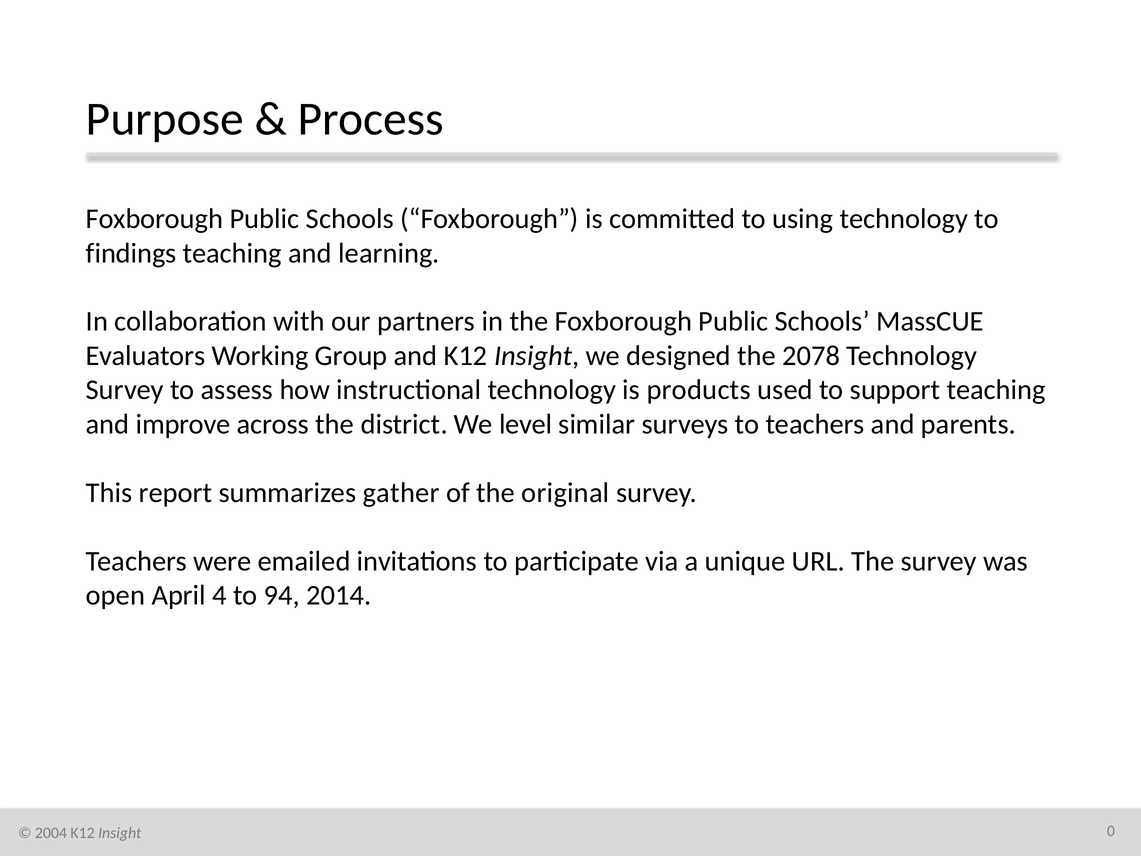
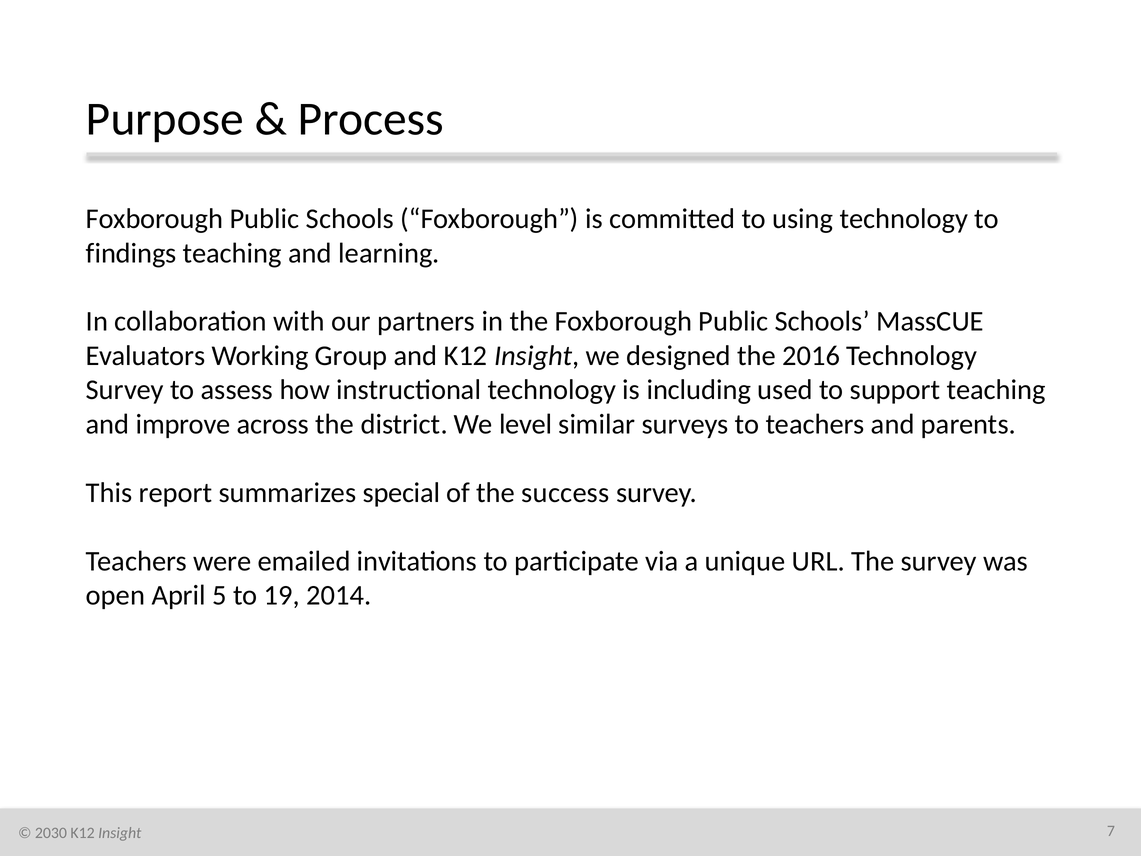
2078: 2078 -> 2016 (811, 356)
products: products -> including (699, 390)
gather: gather -> special (401, 493)
original: original -> success (565, 493)
4: 4 -> 5 (220, 595)
94: 94 -> 19 (282, 595)
2004: 2004 -> 2030 (51, 833)
0: 0 -> 7 (1111, 831)
